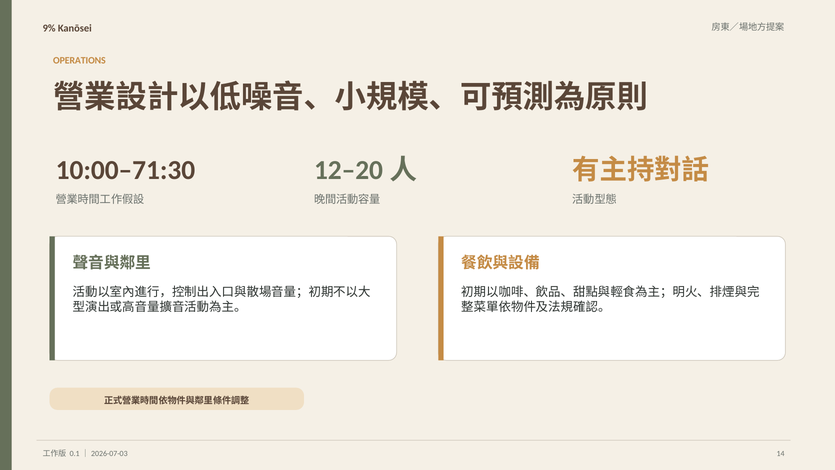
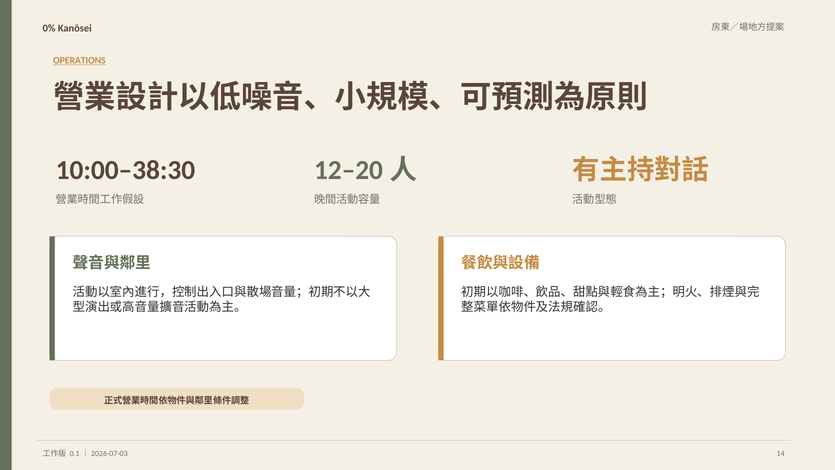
9%: 9% -> 0% (49, 28)
OPERATIONS underline: none -> present (79, 61)
10:00–71:30: 10:00–71:30 -> 10:00–38:30 (125, 170)
